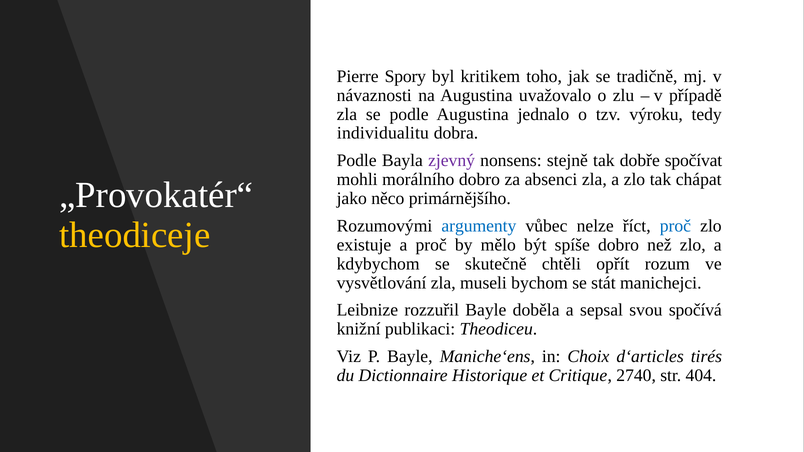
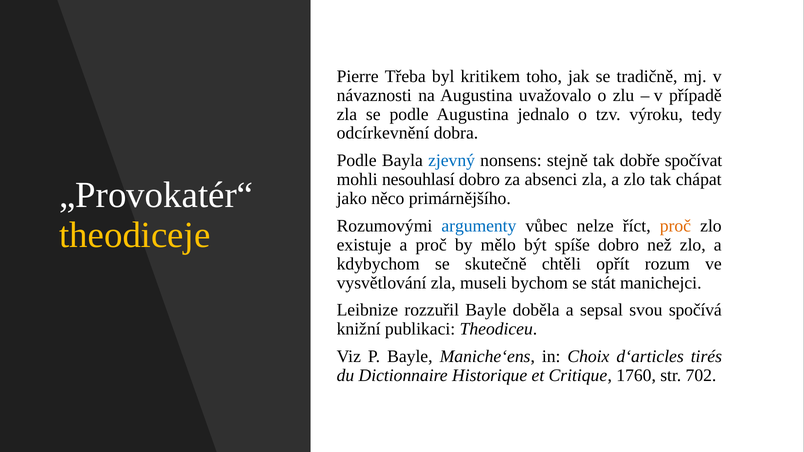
Spory: Spory -> Třeba (405, 76)
individualitu: individualitu -> odcírkevnění (383, 133)
zjevný colour: purple -> blue (452, 161)
morálního: morálního -> nesouhlasí (418, 180)
proč colour: blue -> orange (675, 226)
2740: 2740 -> 1760 (636, 376)
404: 404 -> 702 (701, 376)
